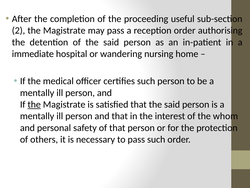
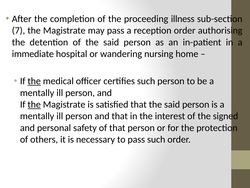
useful: useful -> illness (183, 19)
2: 2 -> 7 (18, 30)
the underline: none -> present (34, 81)
whom: whom -> signed (226, 116)
